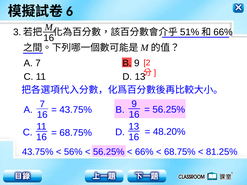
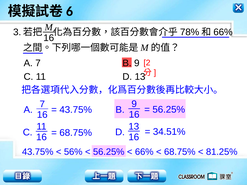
51%: 51% -> 78% (190, 32)
48.20%: 48.20% -> 34.51% (169, 132)
